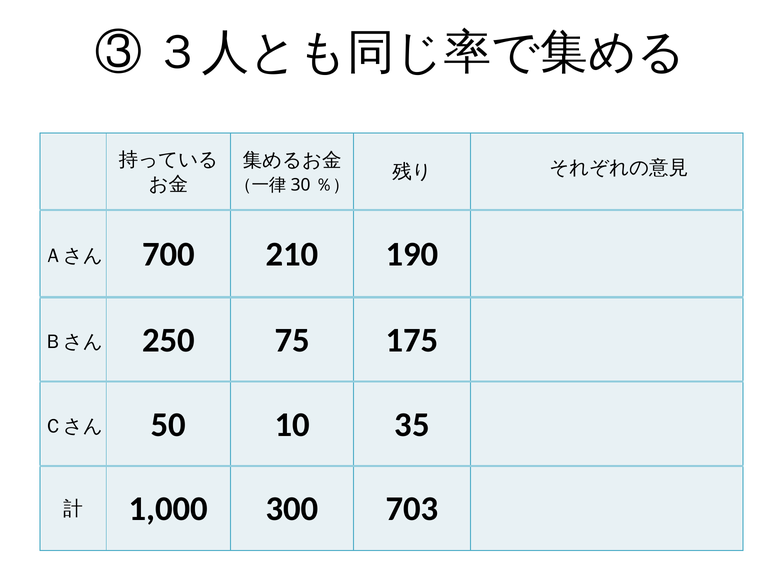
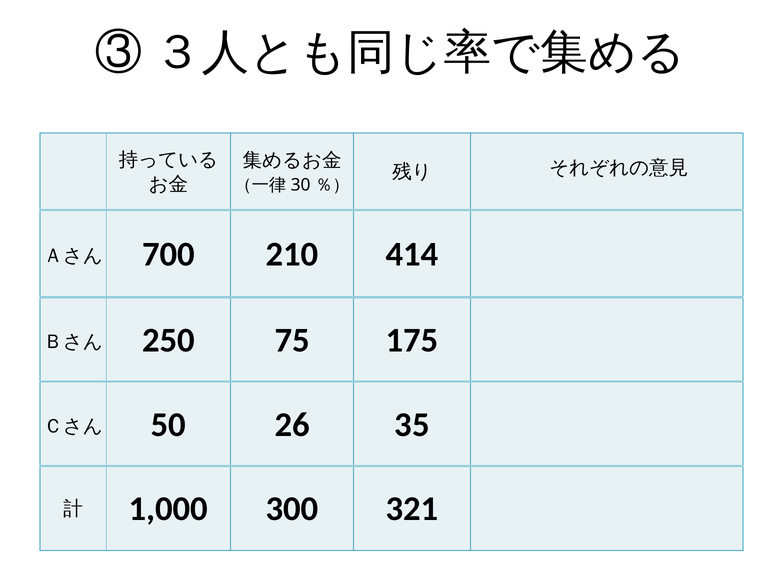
190: 190 -> 414 (412, 255)
10: 10 -> 26 (292, 425)
703: 703 -> 321 (412, 510)
